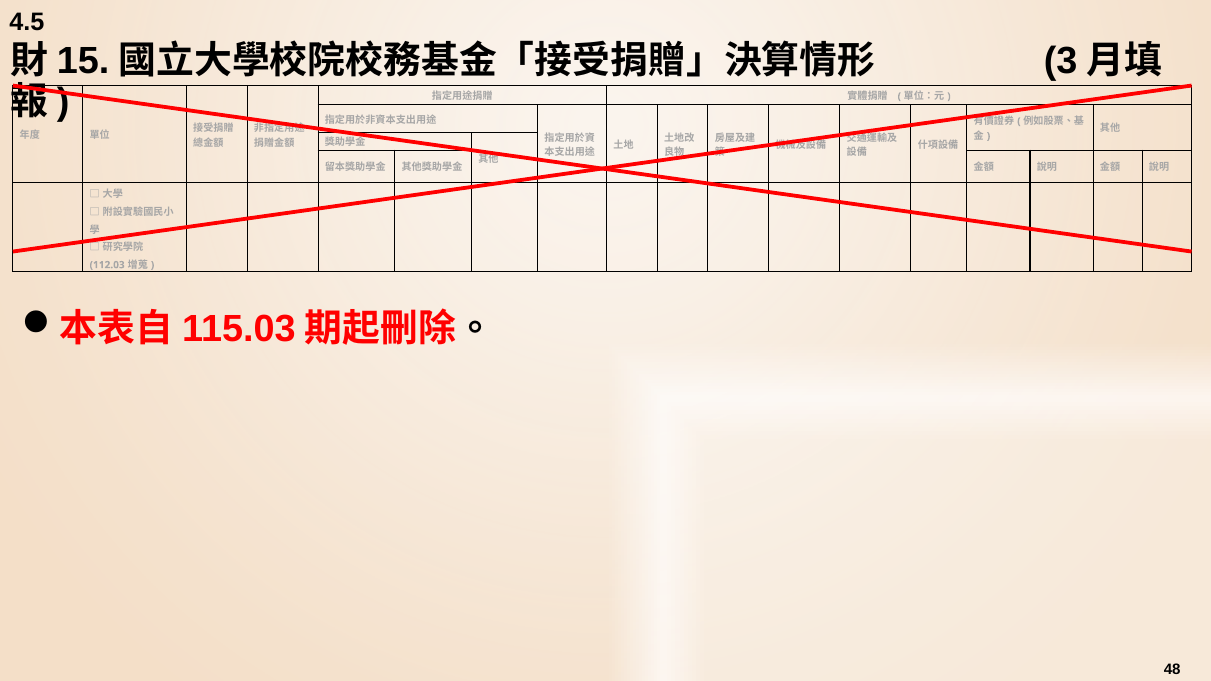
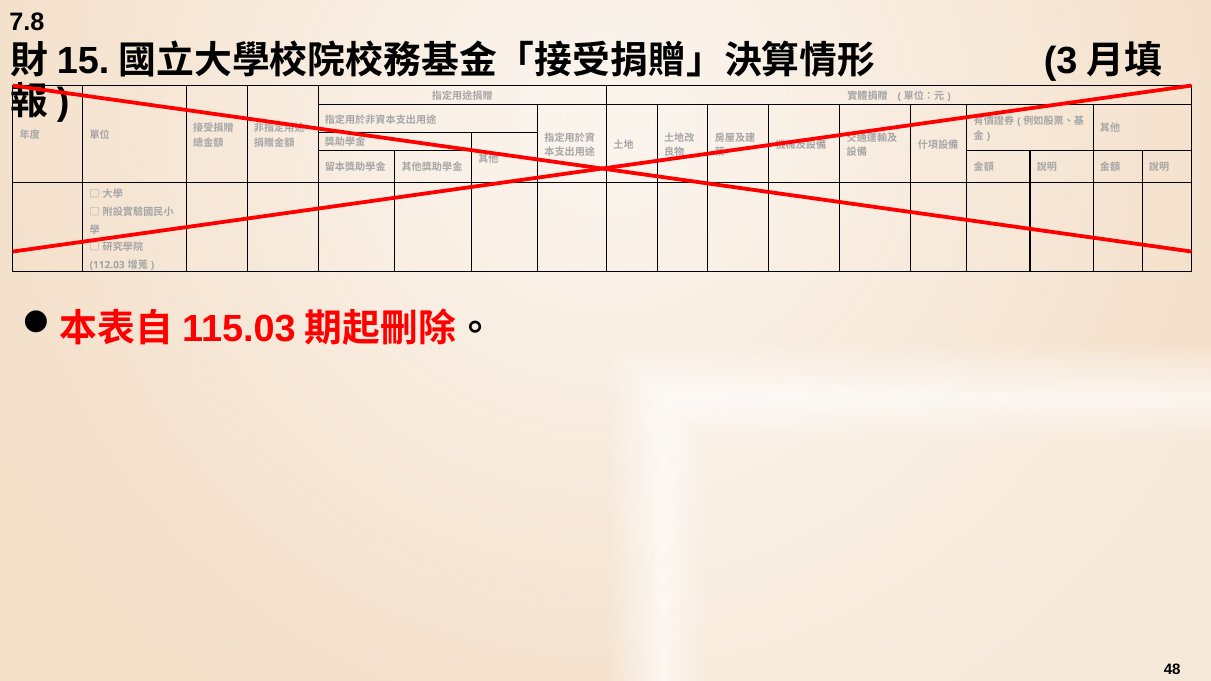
4.5: 4.5 -> 7.8 (27, 22)
